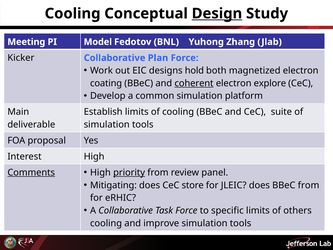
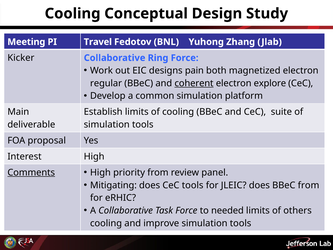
Design underline: present -> none (217, 14)
Model: Model -> Travel (98, 42)
Plan: Plan -> Ring (158, 58)
hold: hold -> pain (194, 70)
coating: coating -> regular (106, 83)
priority underline: present -> none (129, 172)
CeC store: store -> tools (193, 185)
specific: specific -> needed (227, 210)
